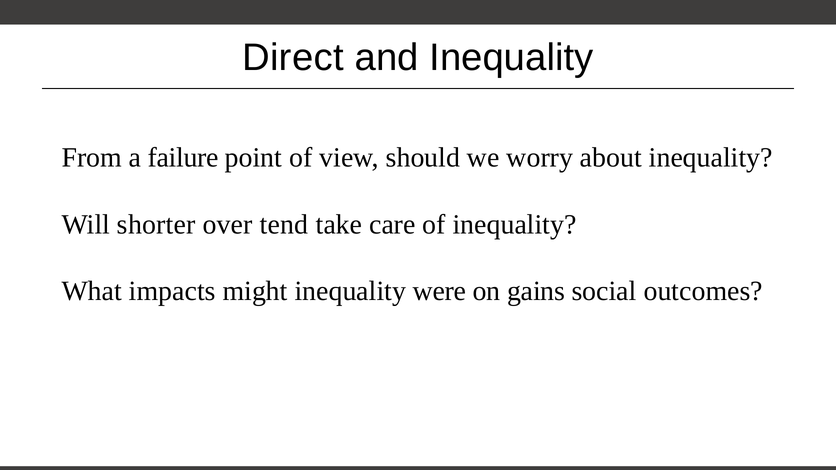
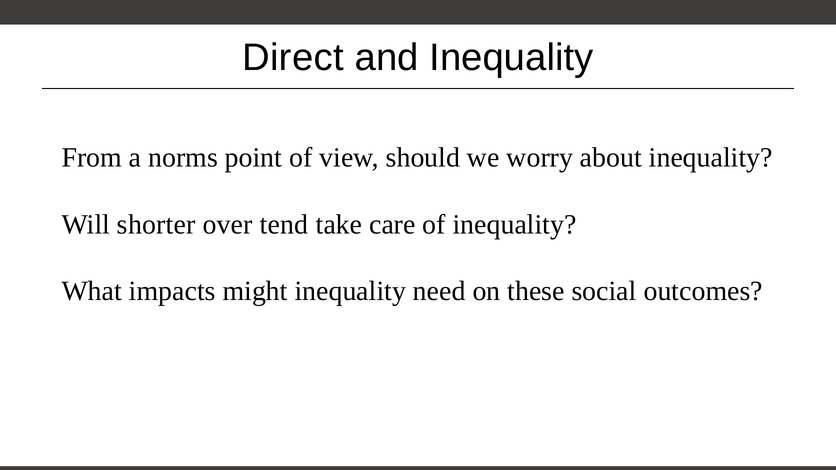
failure: failure -> norms (183, 158)
were: were -> need (439, 291)
gains: gains -> these (536, 291)
